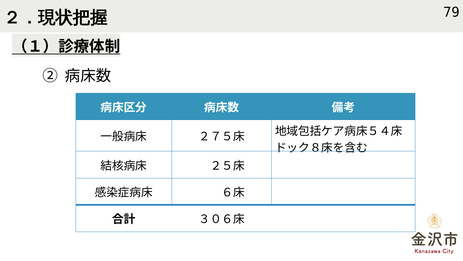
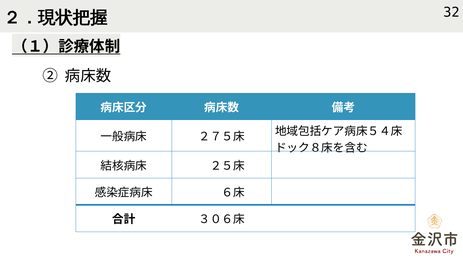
79: 79 -> 32 (451, 12)
